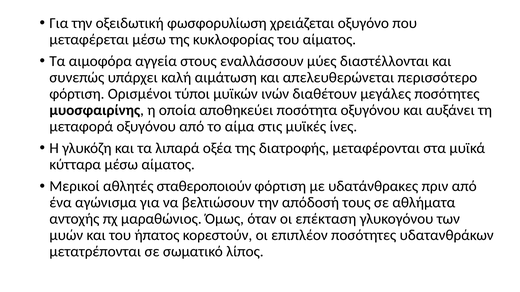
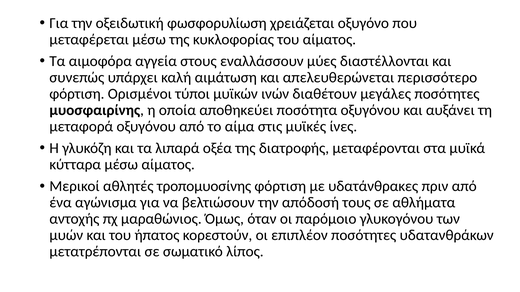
σταθεροποιούν: σταθεροποιούν -> τροπομυοσίνης (204, 187)
επέκταση: επέκταση -> παρόμοιο (326, 219)
